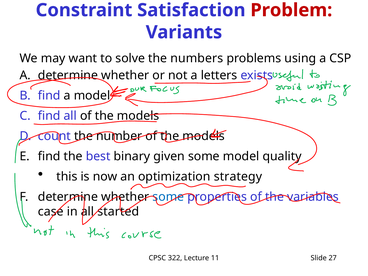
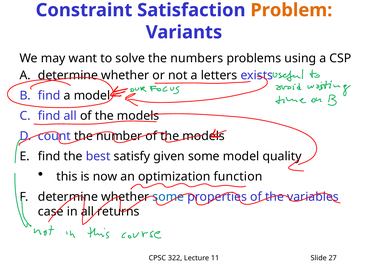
Problem colour: red -> orange (291, 10)
binary: binary -> satisfy (132, 156)
strategy: strategy -> function (238, 177)
started: started -> returns (118, 212)
